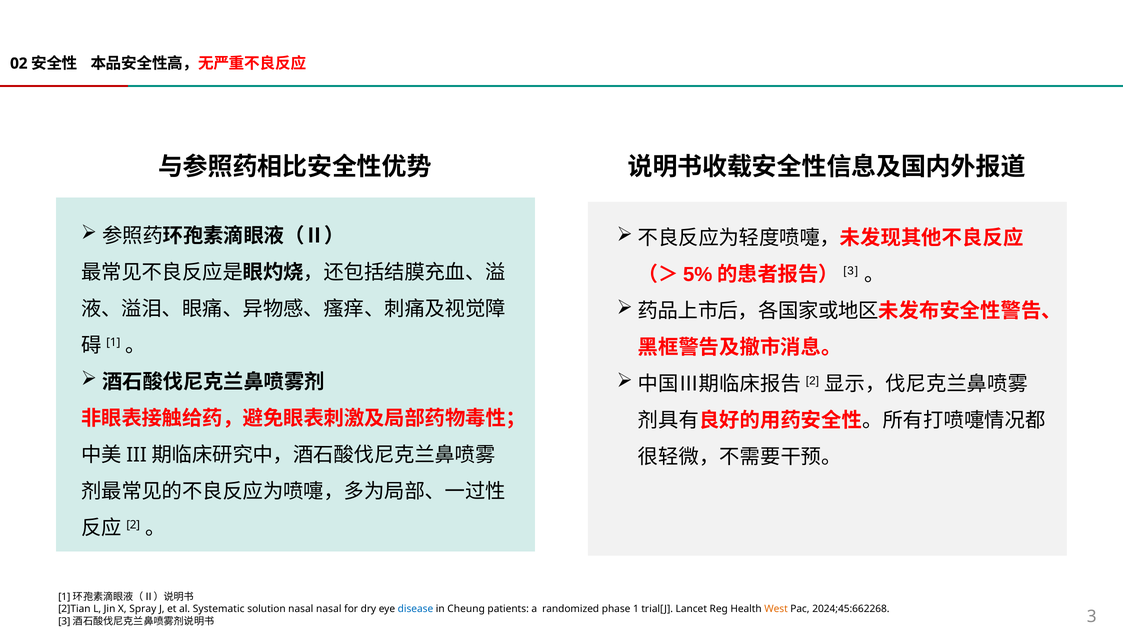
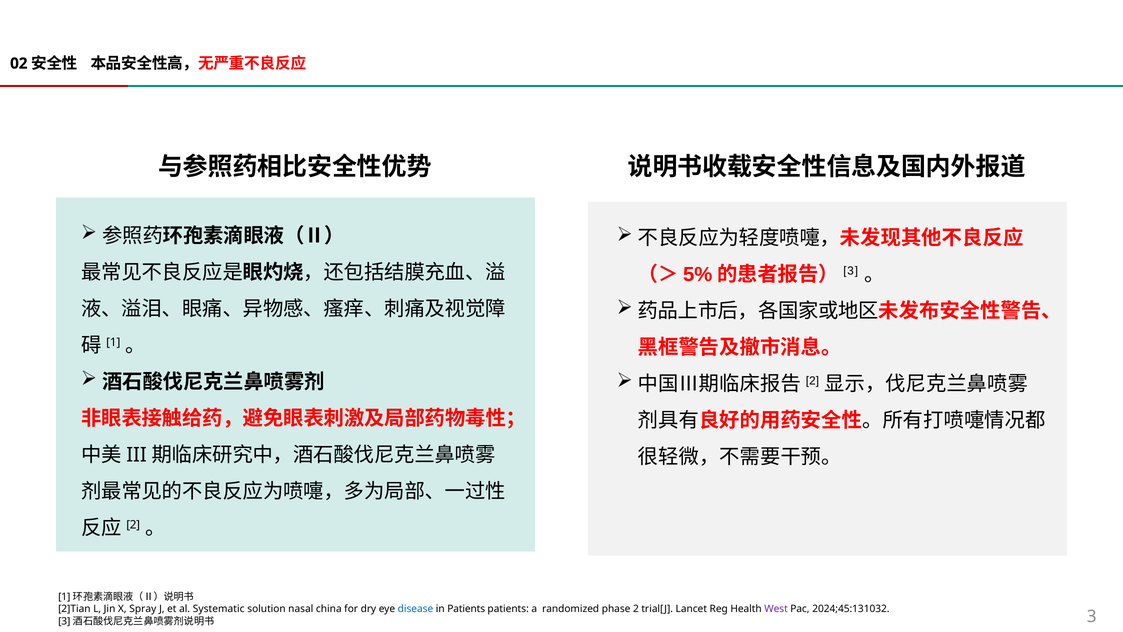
nasal nasal: nasal -> china (329, 609)
in Cheung: Cheung -> Patients (466, 609)
1: 1 -> 2 (636, 609)
West colour: orange -> purple (776, 609)
2024;45:662268: 2024;45:662268 -> 2024;45:131032 (851, 609)
